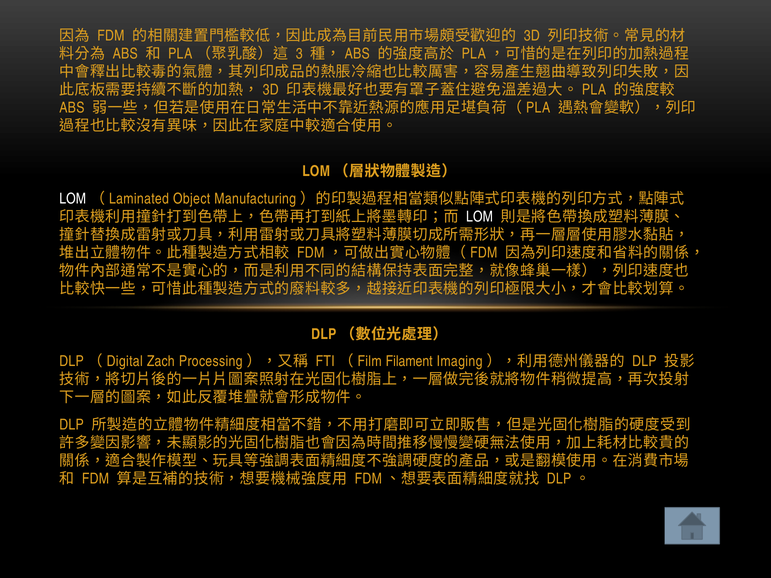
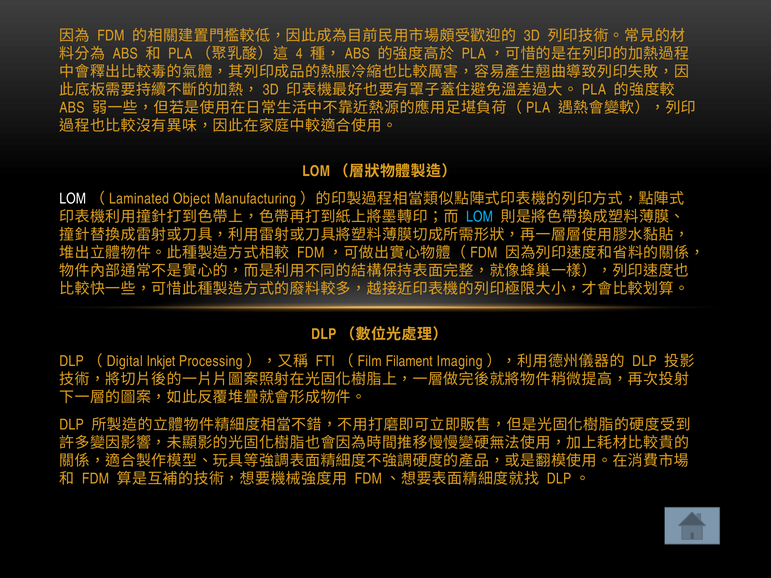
3: 3 -> 4 (299, 54)
LOM colour: white -> light blue (480, 217)
Zach: Zach -> Inkjet (161, 362)
